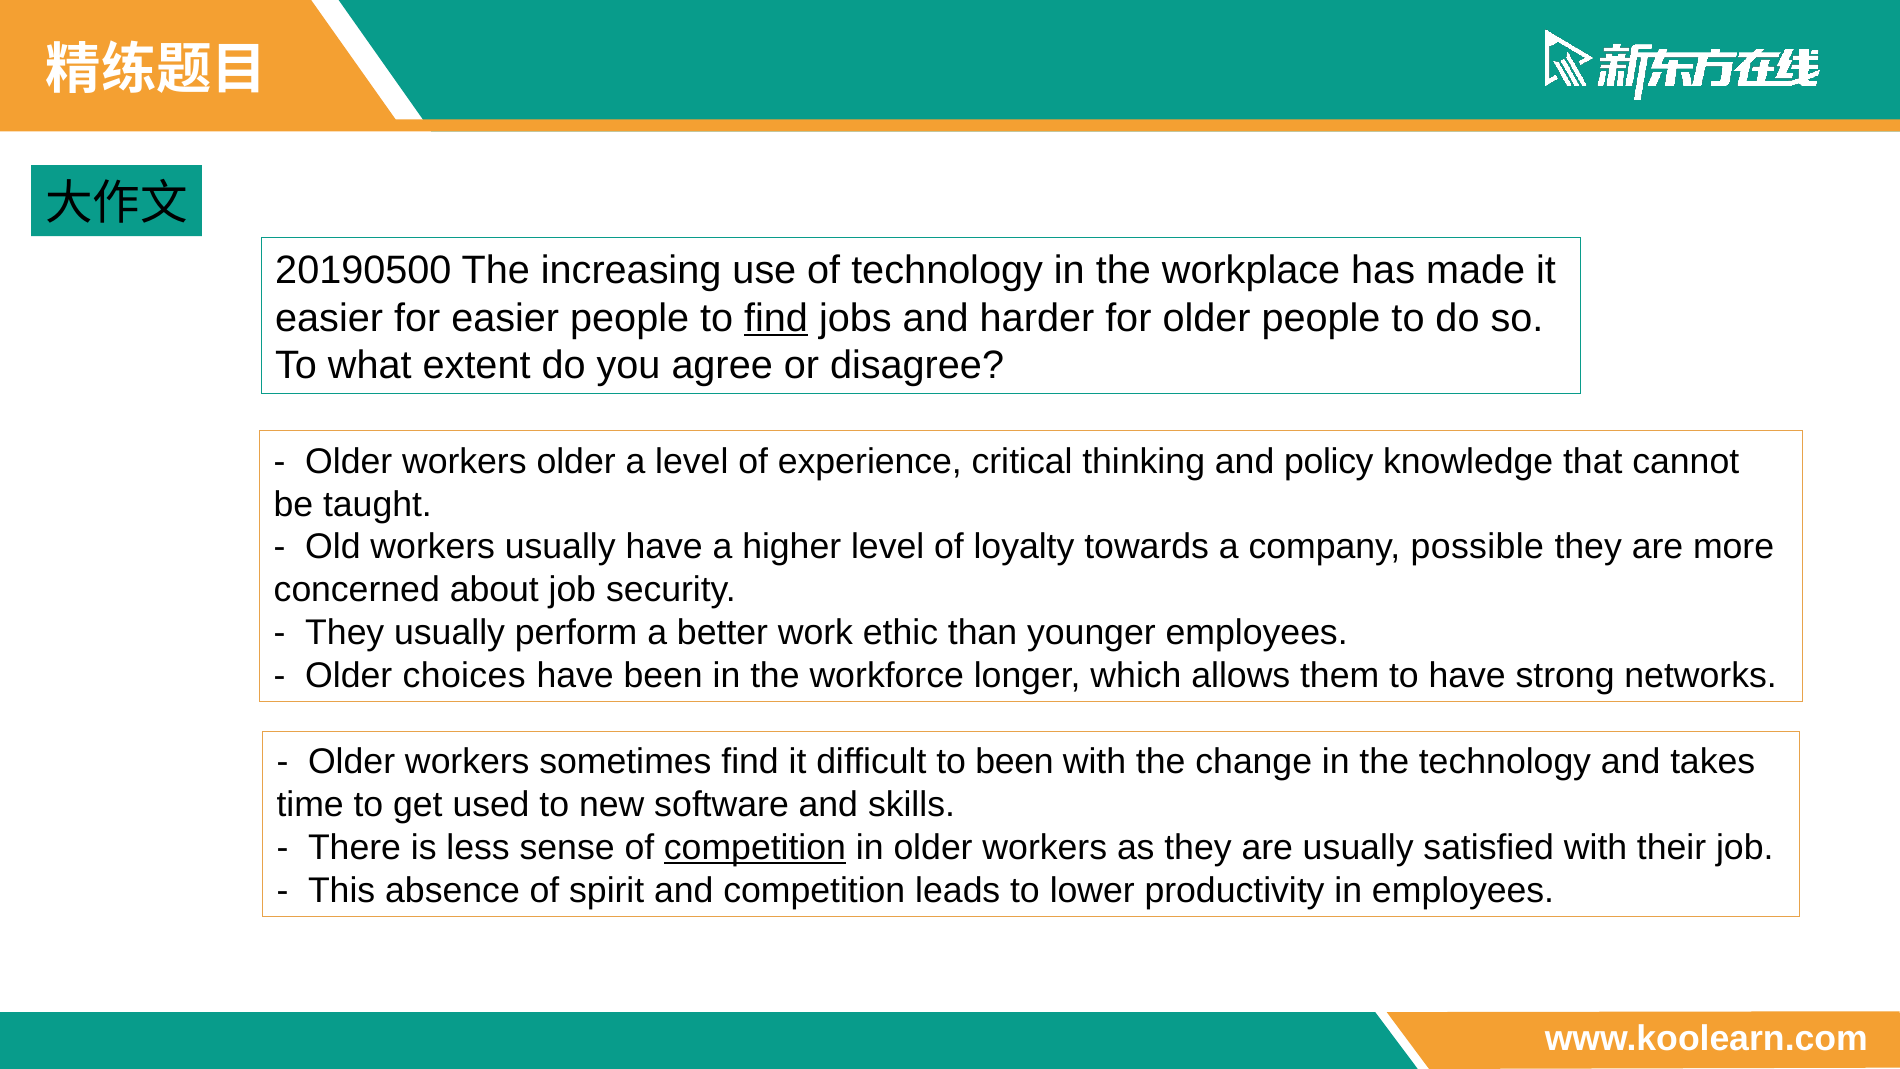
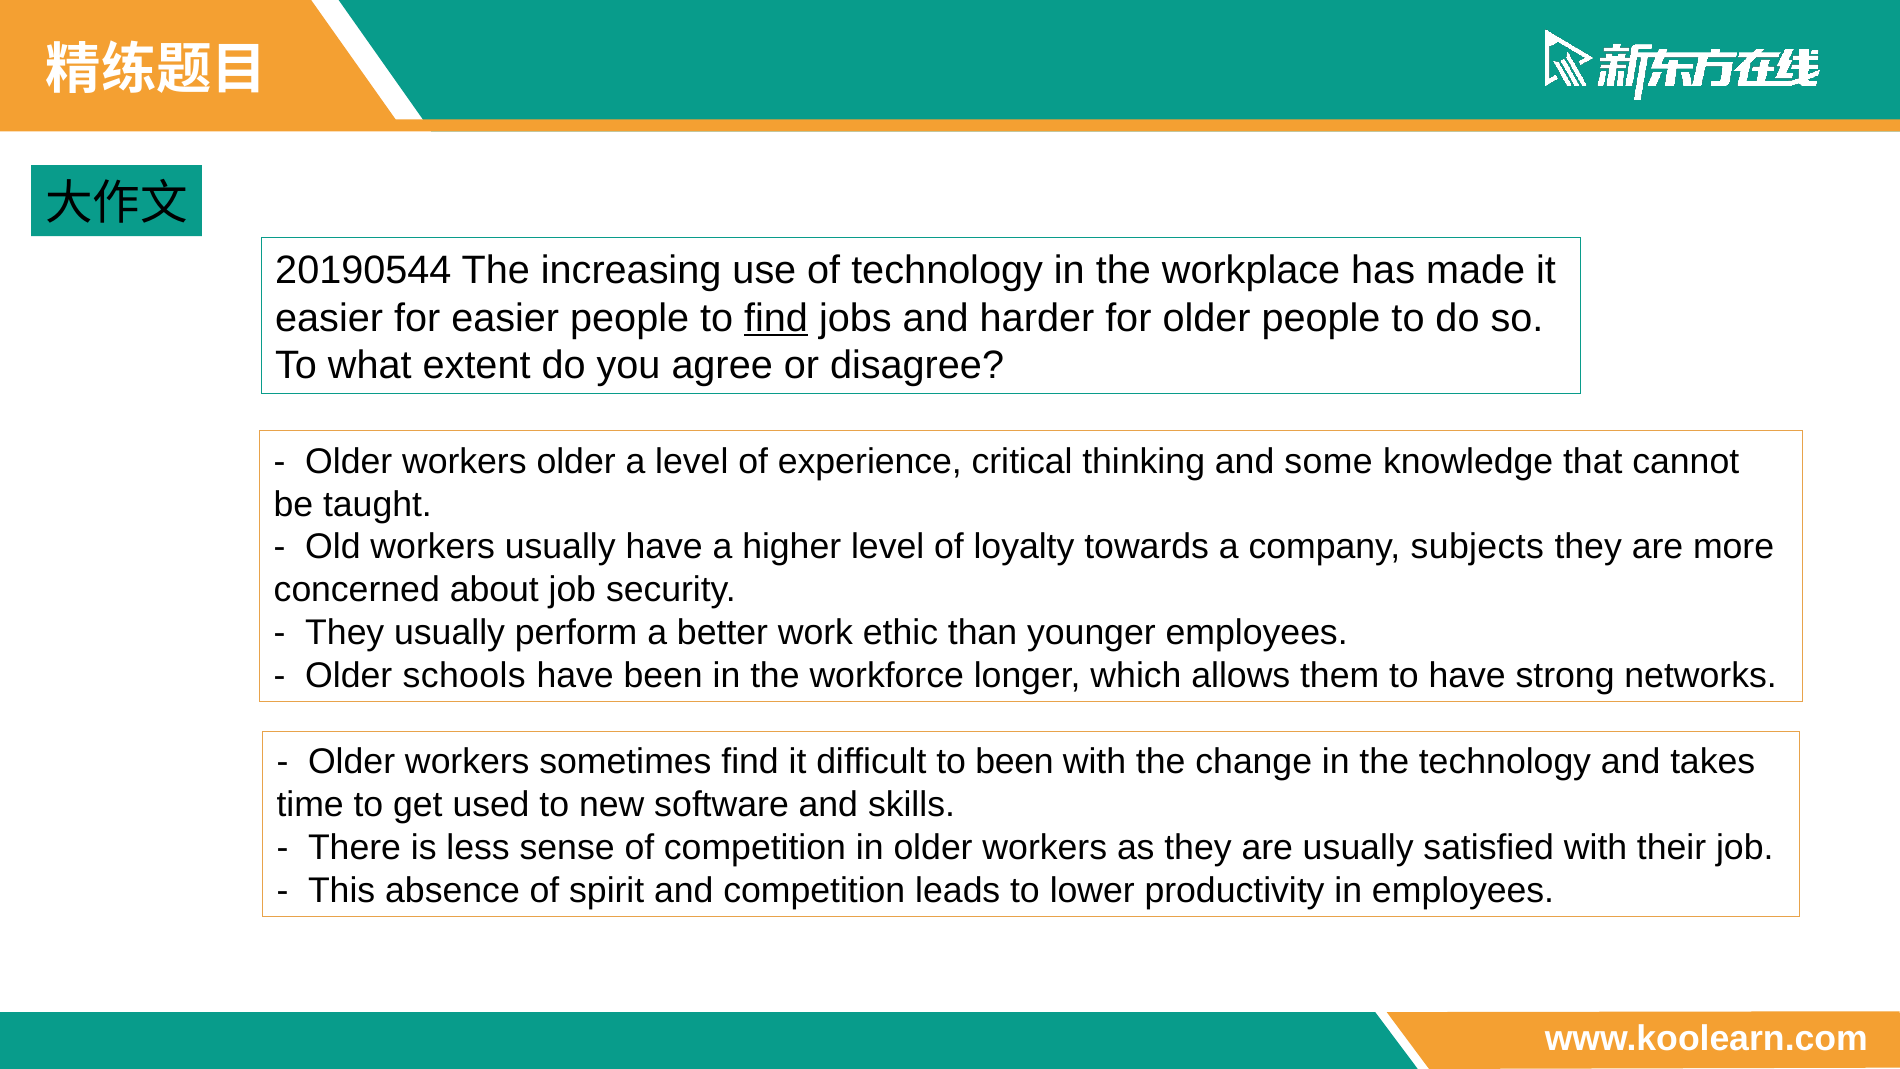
20190500: 20190500 -> 20190544 (363, 271)
policy: policy -> some (1329, 461)
possible: possible -> subjects (1477, 547)
choices: choices -> schools (464, 675)
competition underline: present -> none (755, 847)
